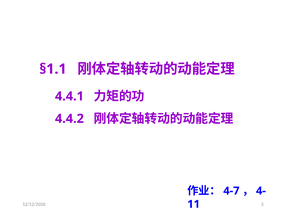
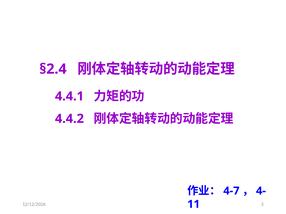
§1.1: §1.1 -> §2.4 (53, 69)
